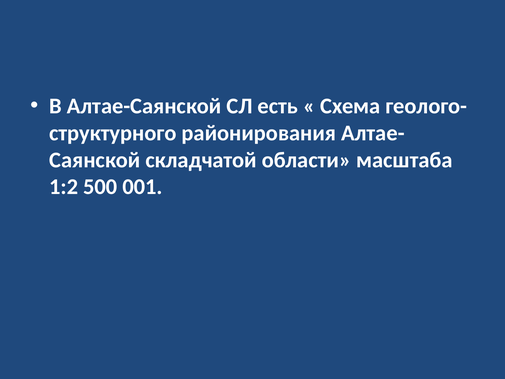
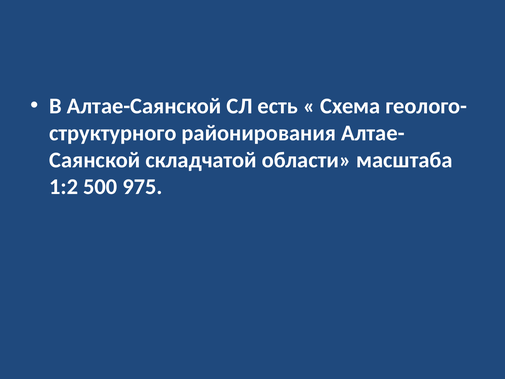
001: 001 -> 975 (143, 187)
